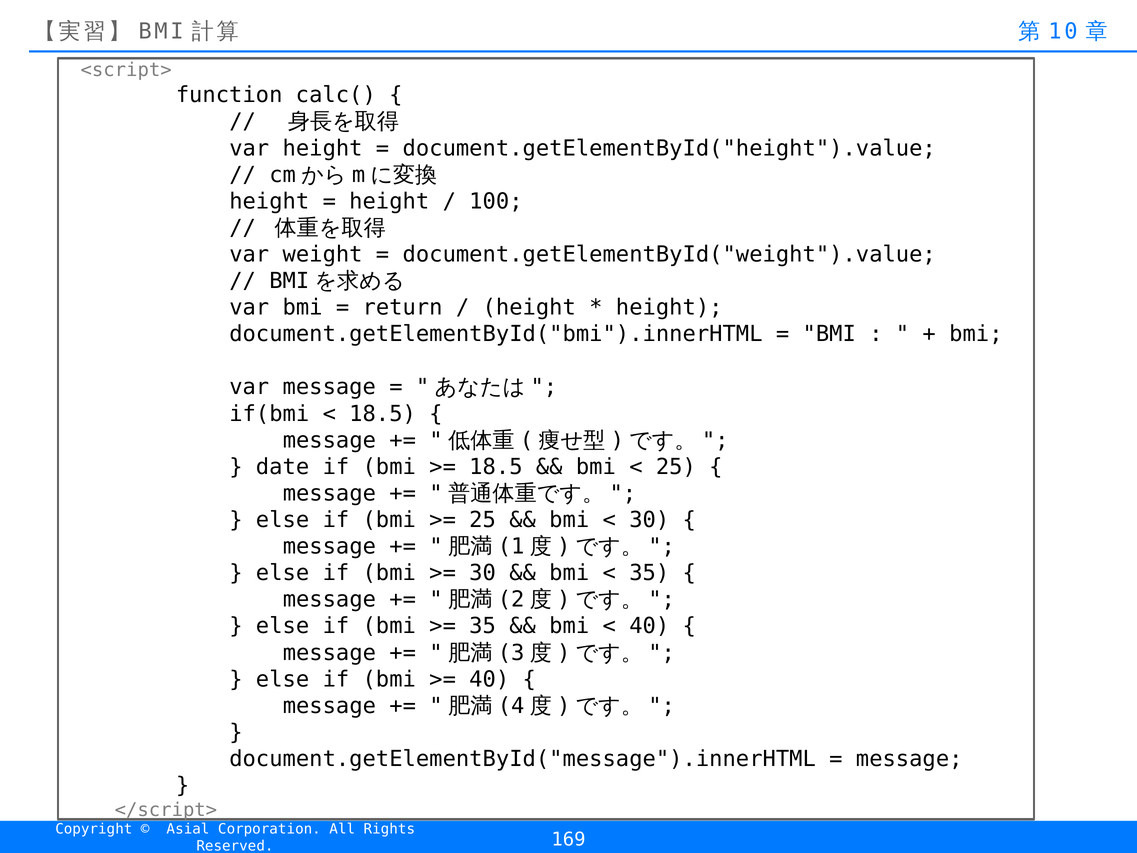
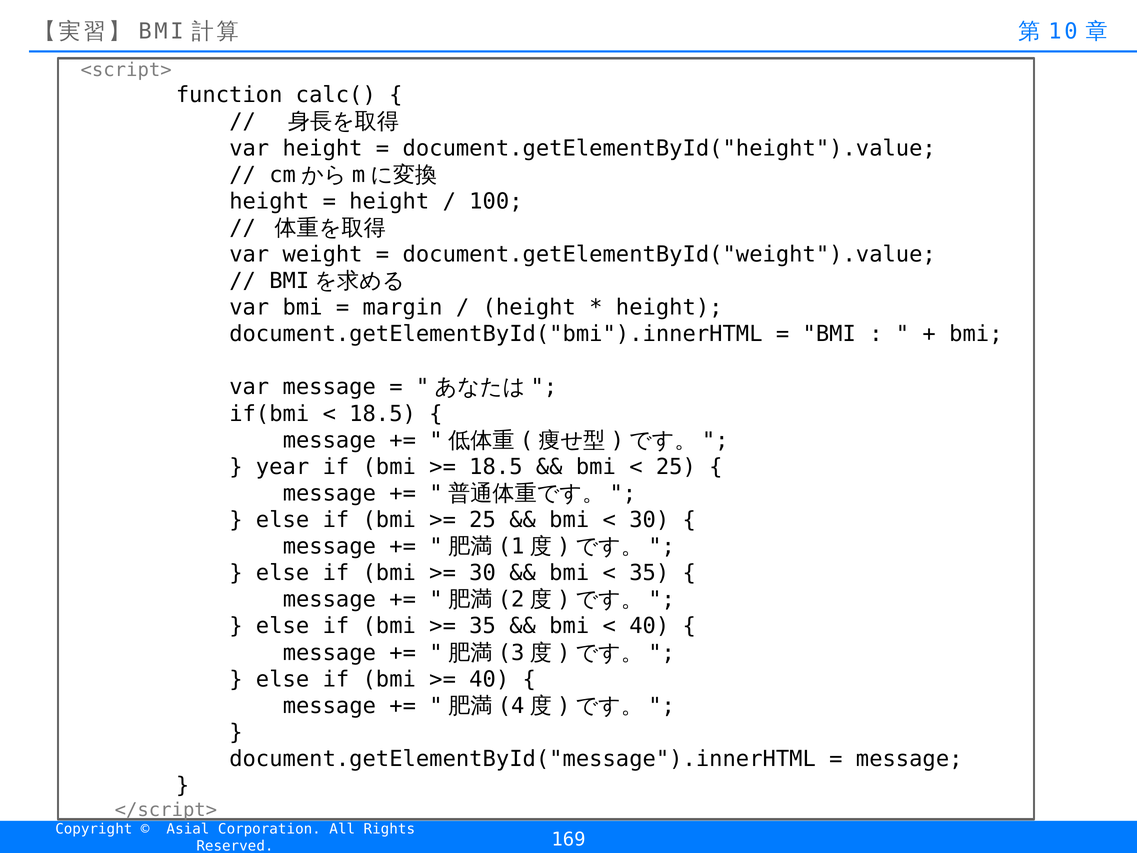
return: return -> margin (403, 307)
date: date -> year (283, 467)
